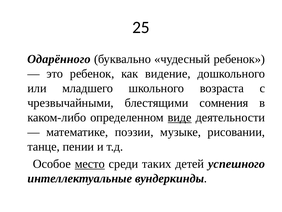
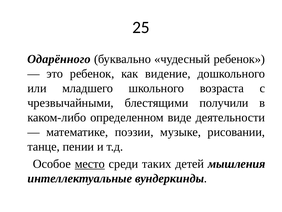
сомнения: сомнения -> получили (224, 103)
виде underline: present -> none (180, 117)
успешного: успешного -> мышления (237, 163)
